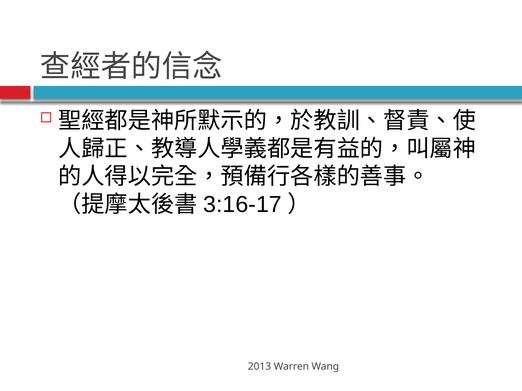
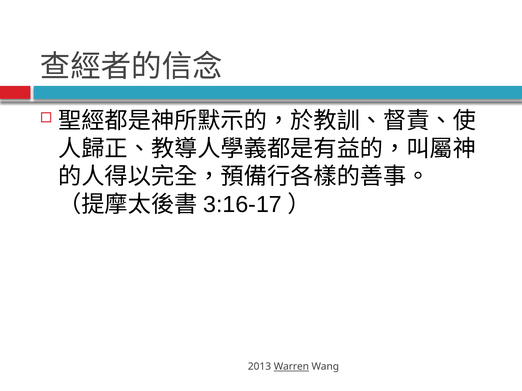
Warren underline: none -> present (291, 367)
